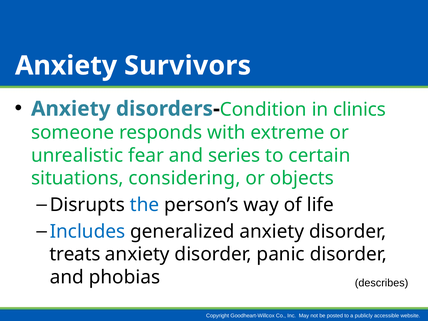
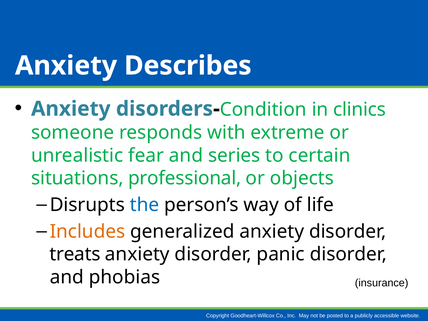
Survivors: Survivors -> Describes (188, 66)
considering: considering -> professional (185, 178)
Includes colour: blue -> orange (88, 232)
describes: describes -> insurance (382, 283)
